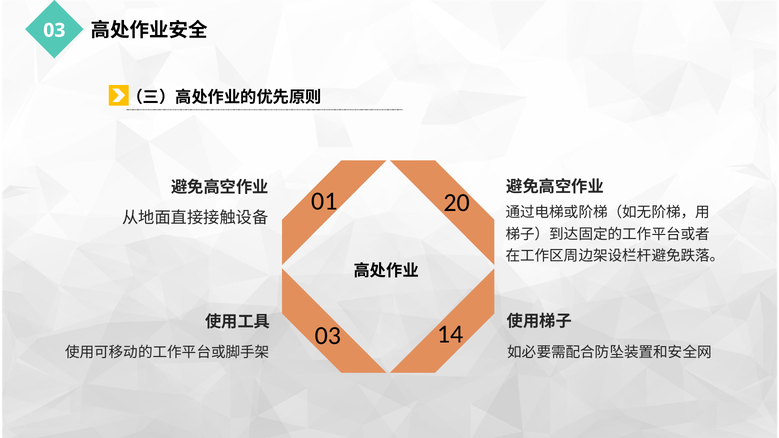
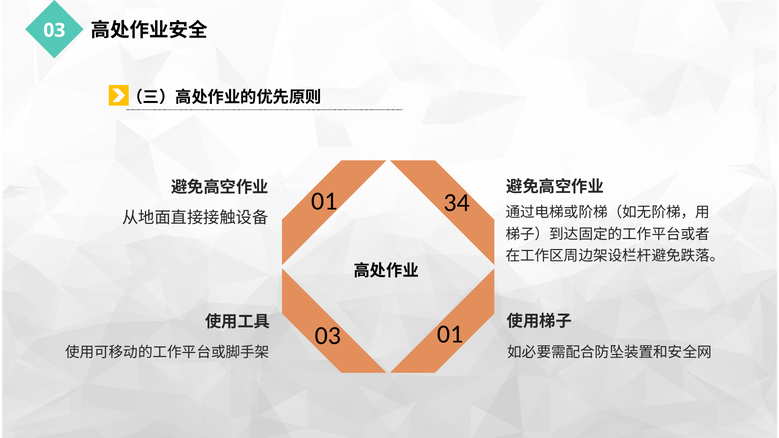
20: 20 -> 34 (457, 203)
03 14: 14 -> 01 (450, 334)
